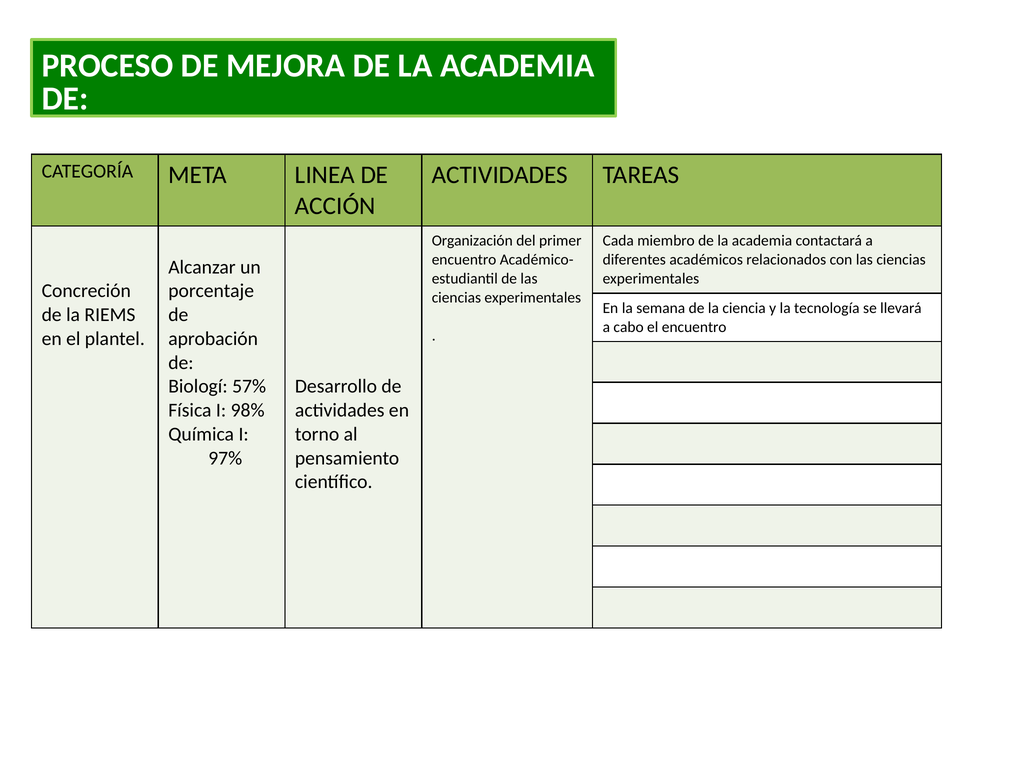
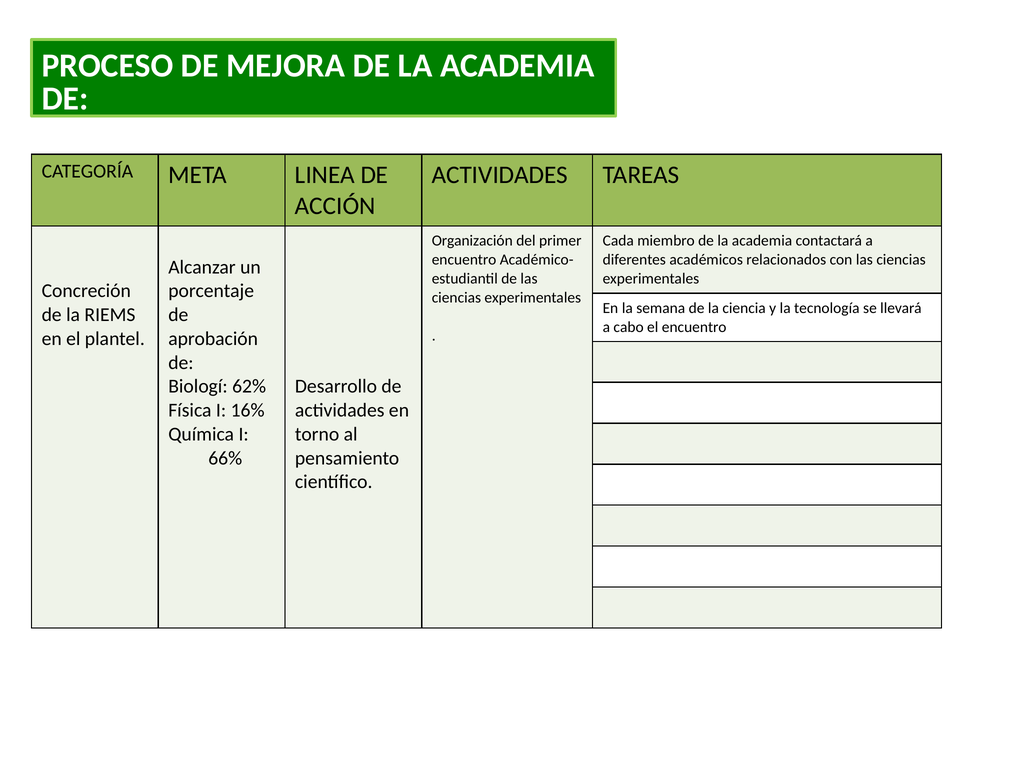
57%: 57% -> 62% (249, 386)
98%: 98% -> 16% (248, 410)
97%: 97% -> 66% (225, 458)
